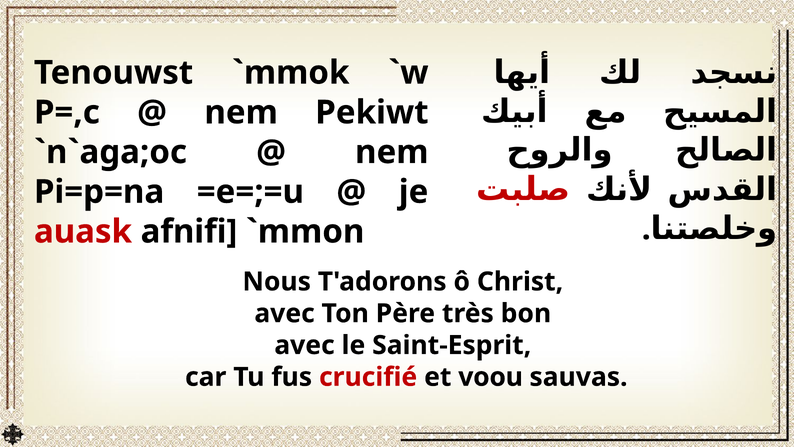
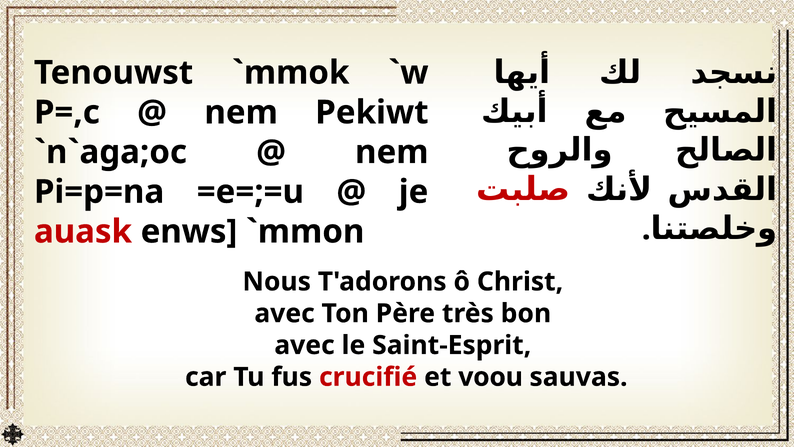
afnifi: afnifi -> enws (189, 231)
